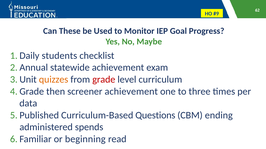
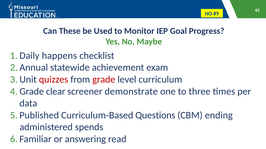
students: students -> happens (59, 56)
quizzes colour: orange -> red (54, 80)
then: then -> clear (56, 92)
screener achievement: achievement -> demonstrate (131, 92)
beginning: beginning -> answering (85, 140)
